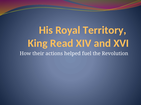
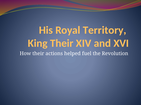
King Read: Read -> Their (62, 44)
